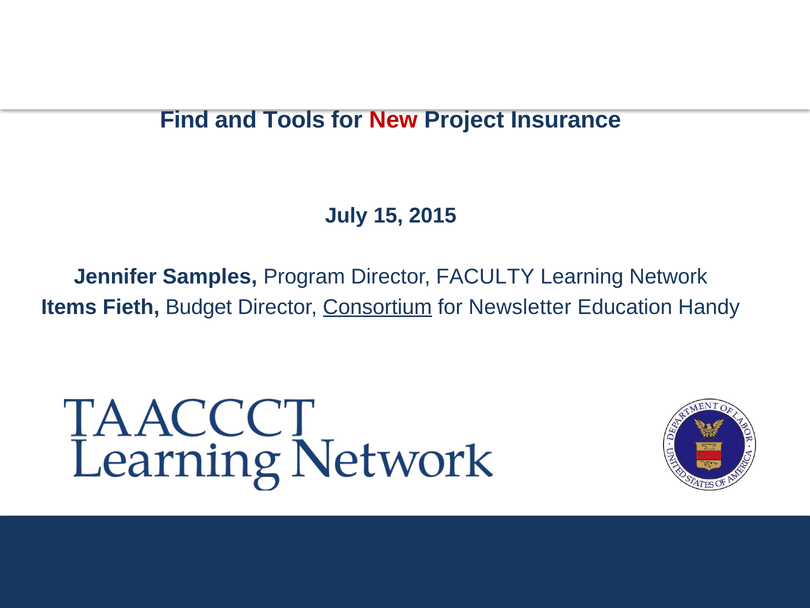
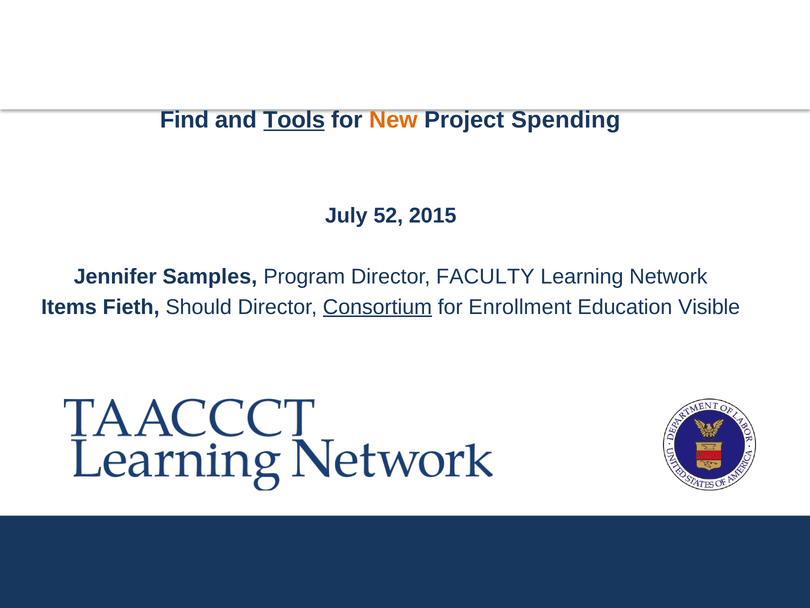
Tools underline: none -> present (294, 120)
New colour: red -> orange (393, 120)
Insurance: Insurance -> Spending (566, 120)
15: 15 -> 52 (388, 215)
Budget: Budget -> Should (199, 307)
Newsletter: Newsletter -> Enrollment (520, 307)
Handy: Handy -> Visible (709, 307)
